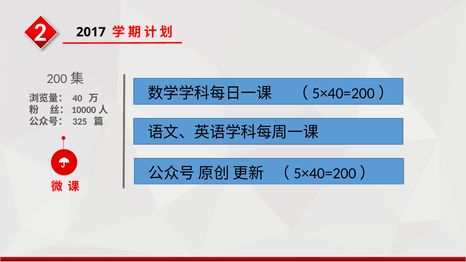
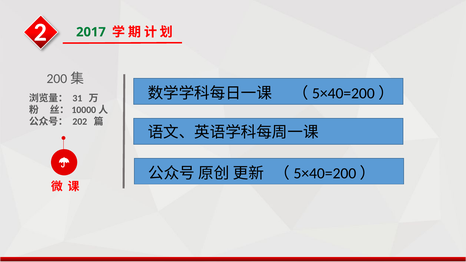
2017 colour: black -> green (91, 32)
40: 40 -> 31 (77, 98)
325: 325 -> 202 (80, 122)
